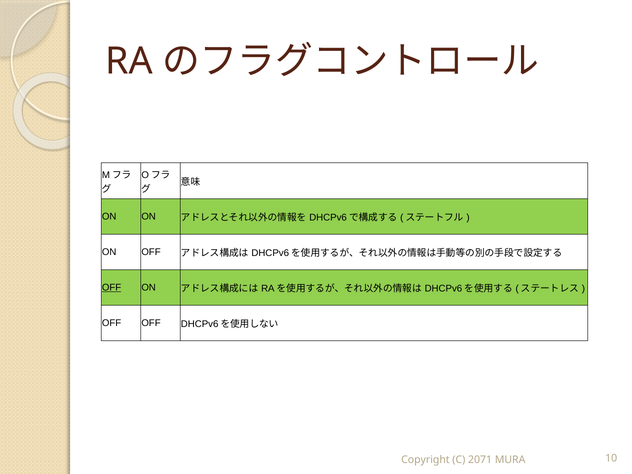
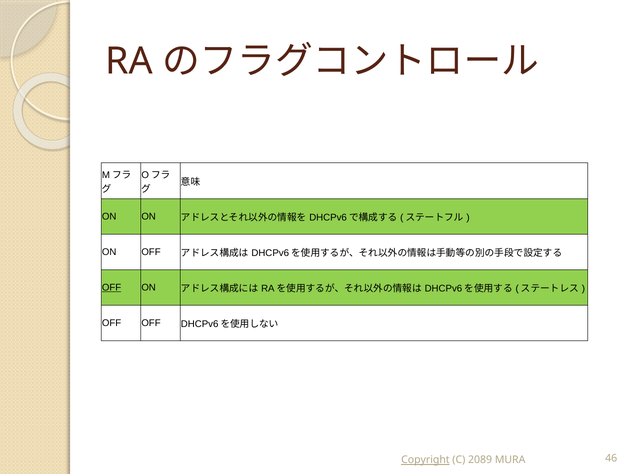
Copyright underline: none -> present (425, 460)
2071: 2071 -> 2089 (480, 460)
10: 10 -> 46 (611, 458)
